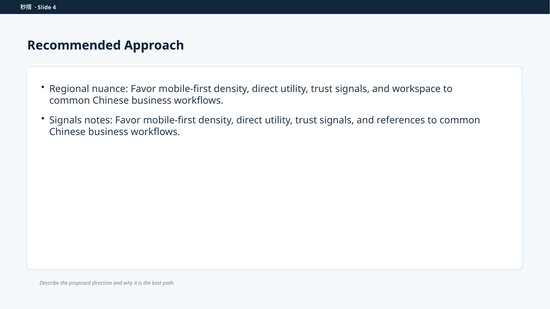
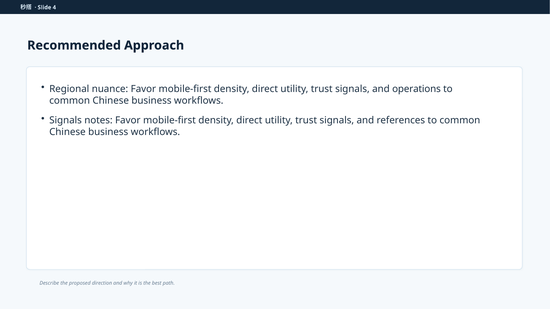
workspace: workspace -> operations (416, 89)
